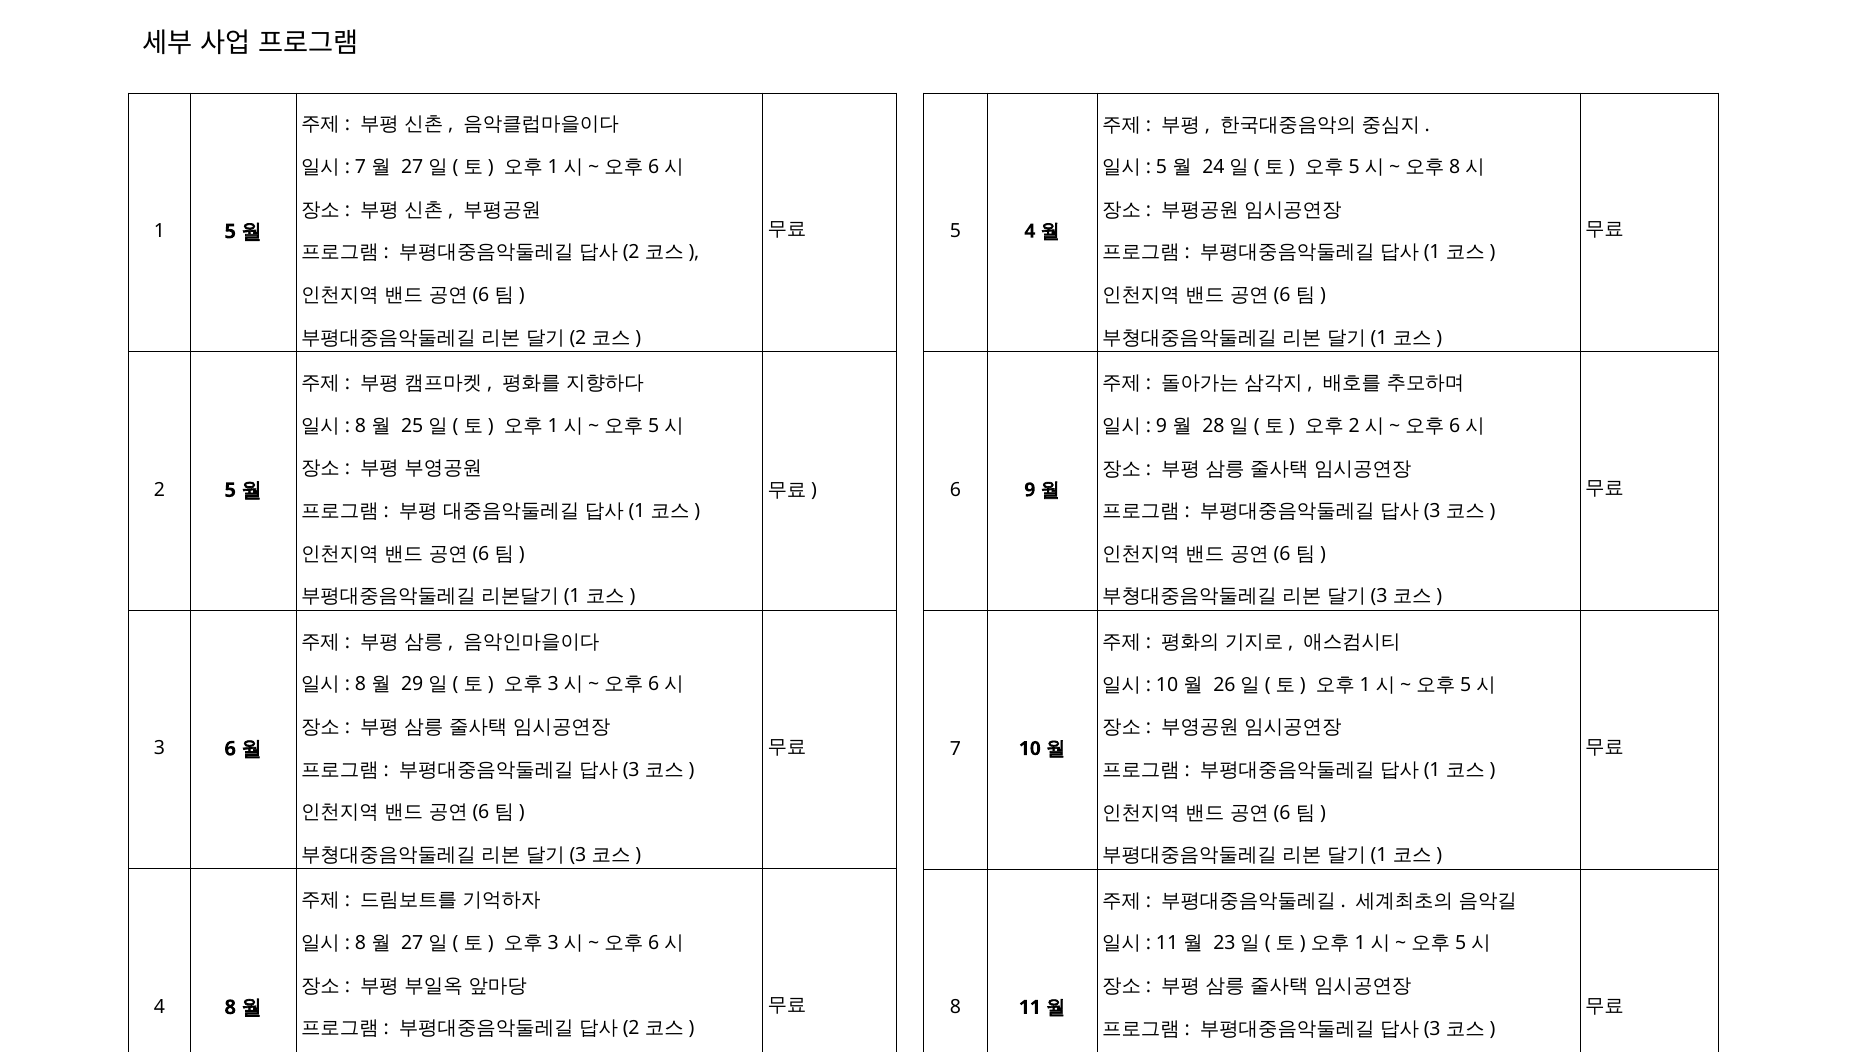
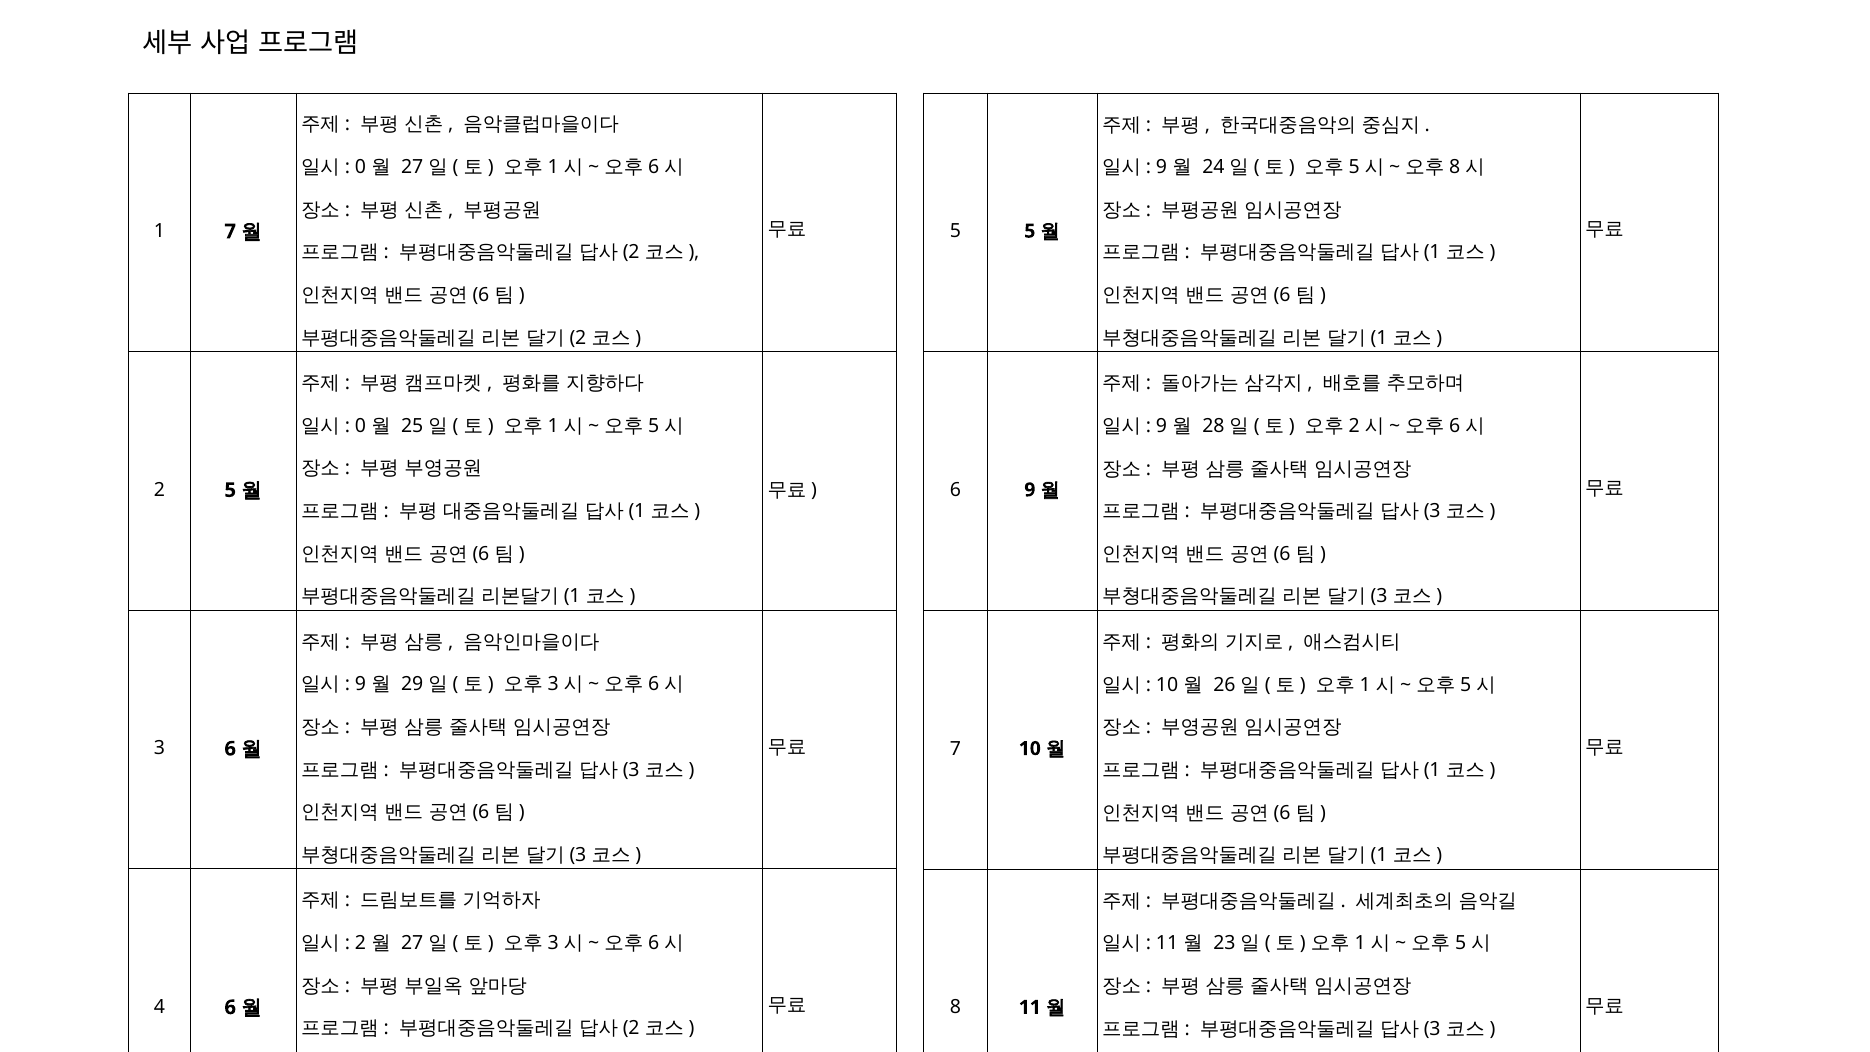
7: 7 -> 0 (360, 167)
5: 5 -> 9 (1161, 167)
1 5: 5 -> 7 (230, 232)
5 4: 4 -> 5 (1030, 231)
8: 8 -> 0 (360, 426)
8: 8 -> 9 (360, 684)
8: 8 -> 2 (360, 943)
4 8: 8 -> 6 (230, 1007)
